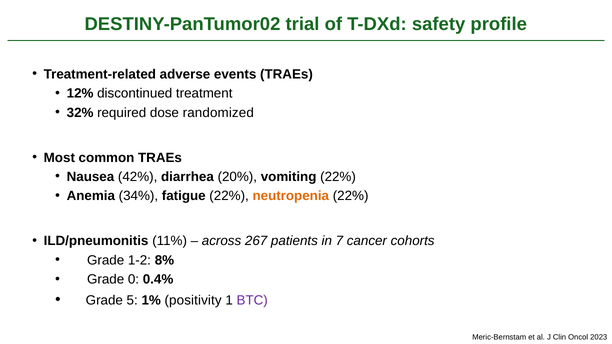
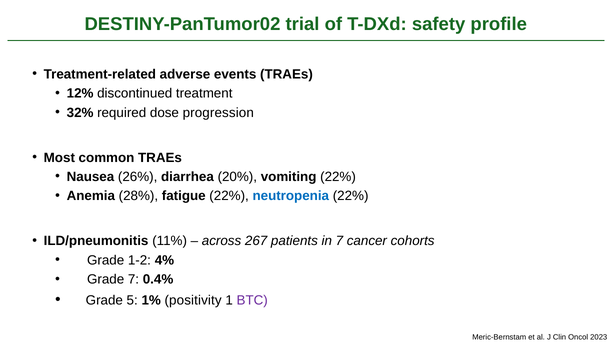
randomized: randomized -> progression (218, 113)
42%: 42% -> 26% (138, 177)
34%: 34% -> 28% (138, 196)
neutropenia colour: orange -> blue (291, 196)
8%: 8% -> 4% (164, 260)
Grade 0: 0 -> 7 (133, 280)
